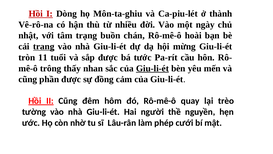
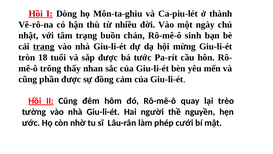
hoài: hoài -> sinh (193, 35)
11: 11 -> 18 (43, 57)
Giu-li-ét underline: present -> none (152, 68)
